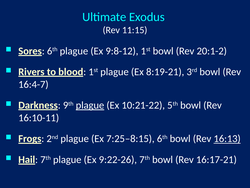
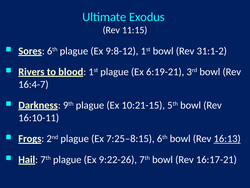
20:1-2: 20:1-2 -> 31:1-2 (212, 51)
8:19-21: 8:19-21 -> 6:19-21 (165, 72)
plague underline: present -> none (90, 105)
10:21-22: 10:21-22 -> 10:21-15 (143, 105)
